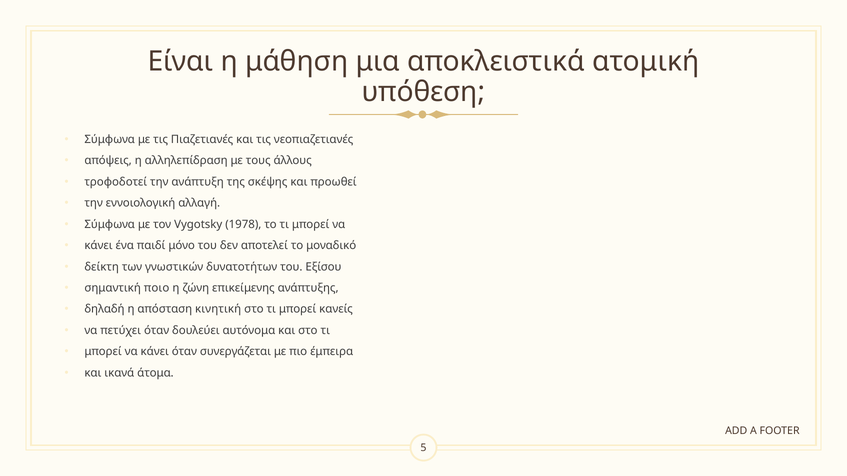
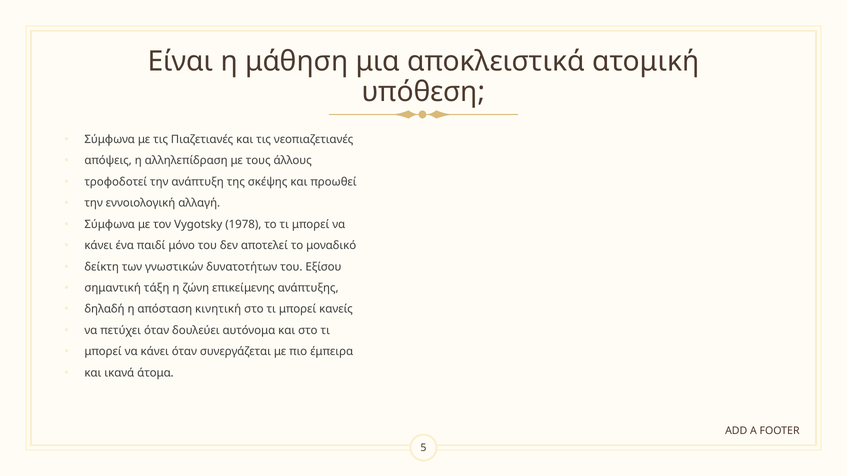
ποιο: ποιο -> τάξη (157, 288)
